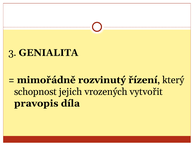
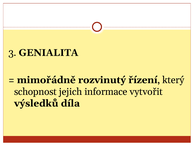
vrozených: vrozených -> informace (106, 91)
pravopis: pravopis -> výsledků (36, 103)
